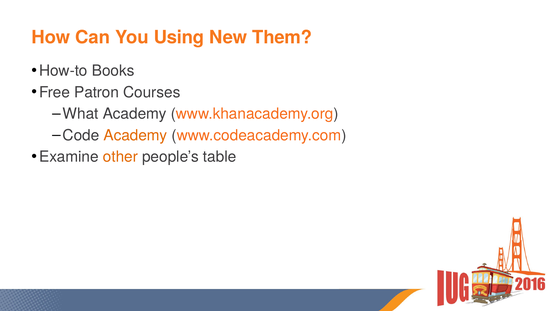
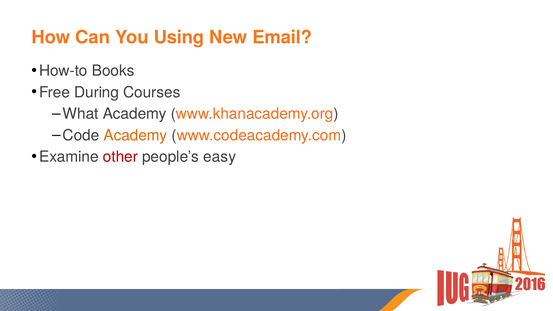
Them: Them -> Email (282, 37)
Patron: Patron -> During (97, 92)
other colour: orange -> red (120, 157)
table: table -> easy (220, 157)
